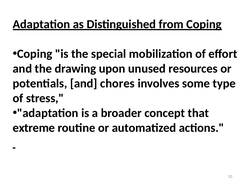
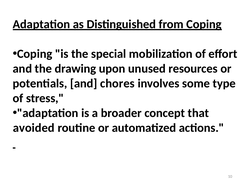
extreme: extreme -> avoided (34, 128)
